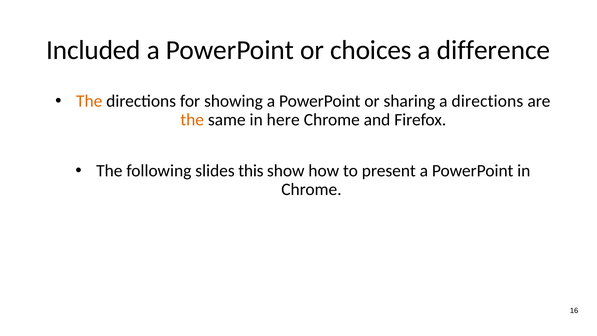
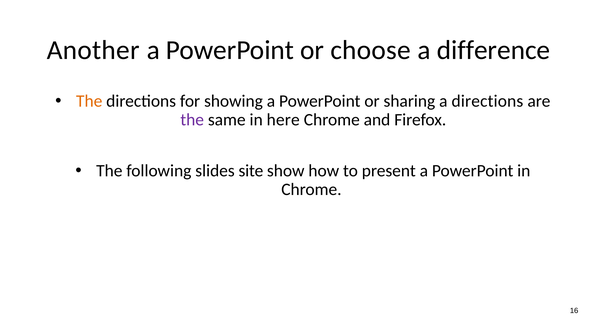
Included: Included -> Another (93, 50)
choices: choices -> choose (371, 50)
the colour: orange -> purple (192, 120)
this: this -> site (251, 171)
